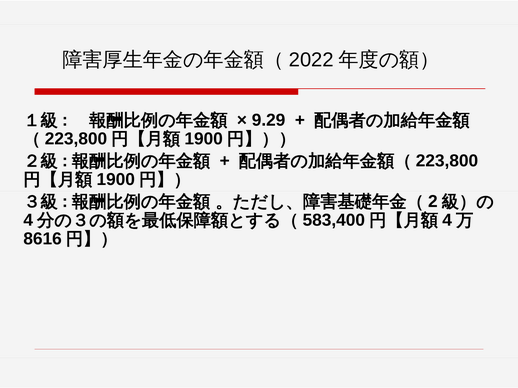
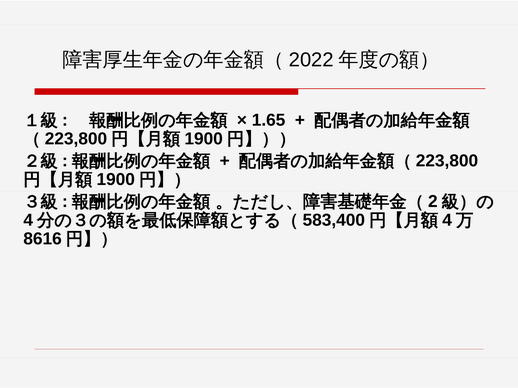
9.29: 9.29 -> 1.65 (269, 120)
